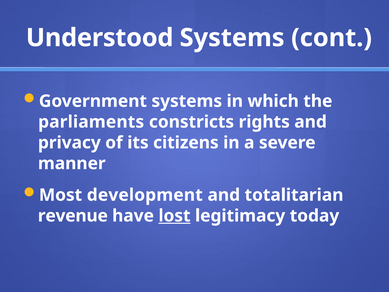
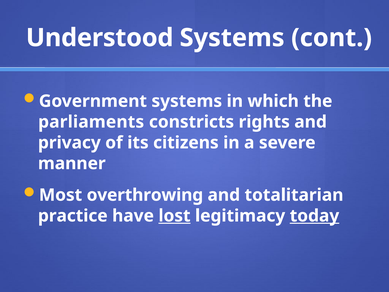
development: development -> overthrowing (145, 195)
revenue: revenue -> practice (73, 216)
today underline: none -> present (314, 216)
